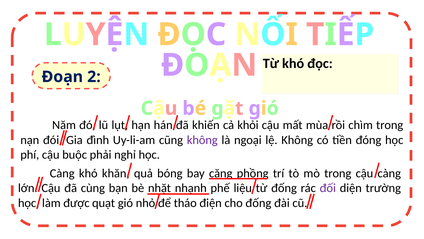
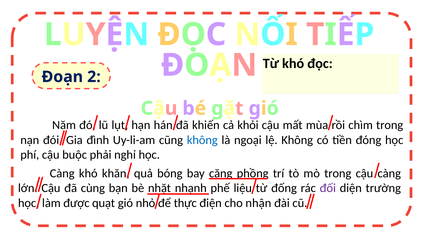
không colour: purple -> blue (202, 140)
tháo: tháo -> thực (185, 203)
cho đống: đống -> nhận (258, 203)
